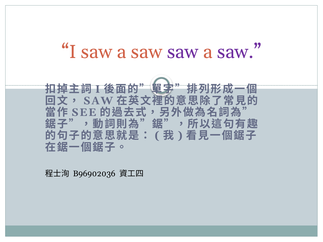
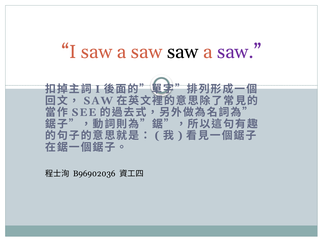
saw colour: purple -> black (183, 52)
